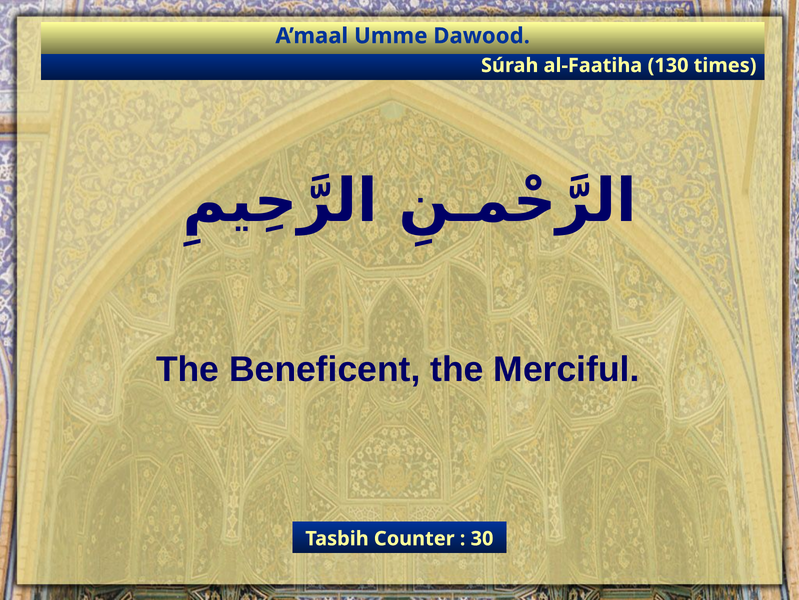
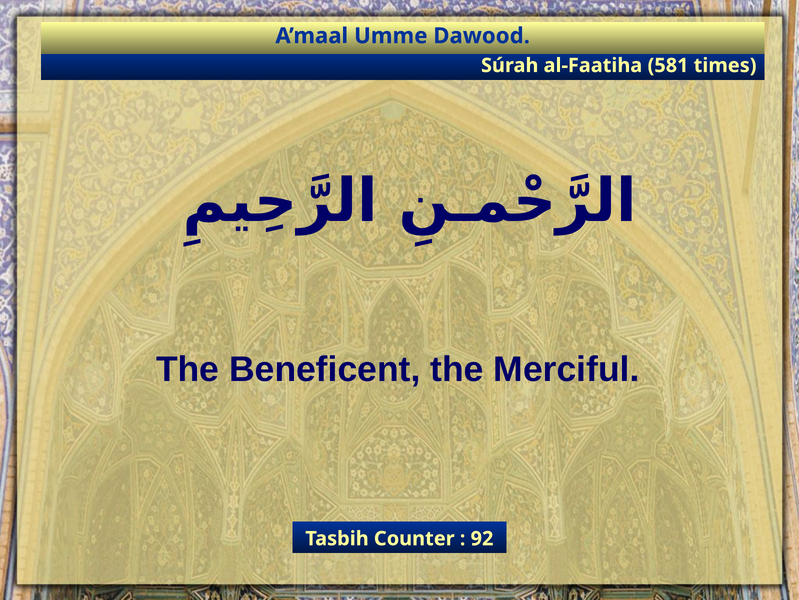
130: 130 -> 581 (668, 65)
30: 30 -> 92 (482, 538)
